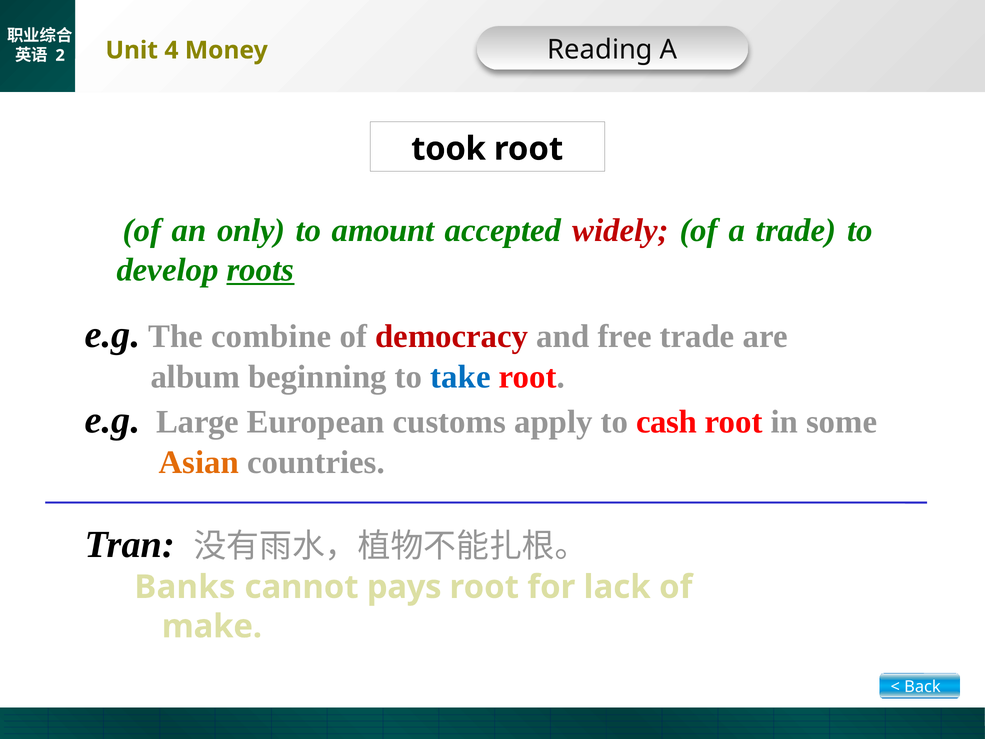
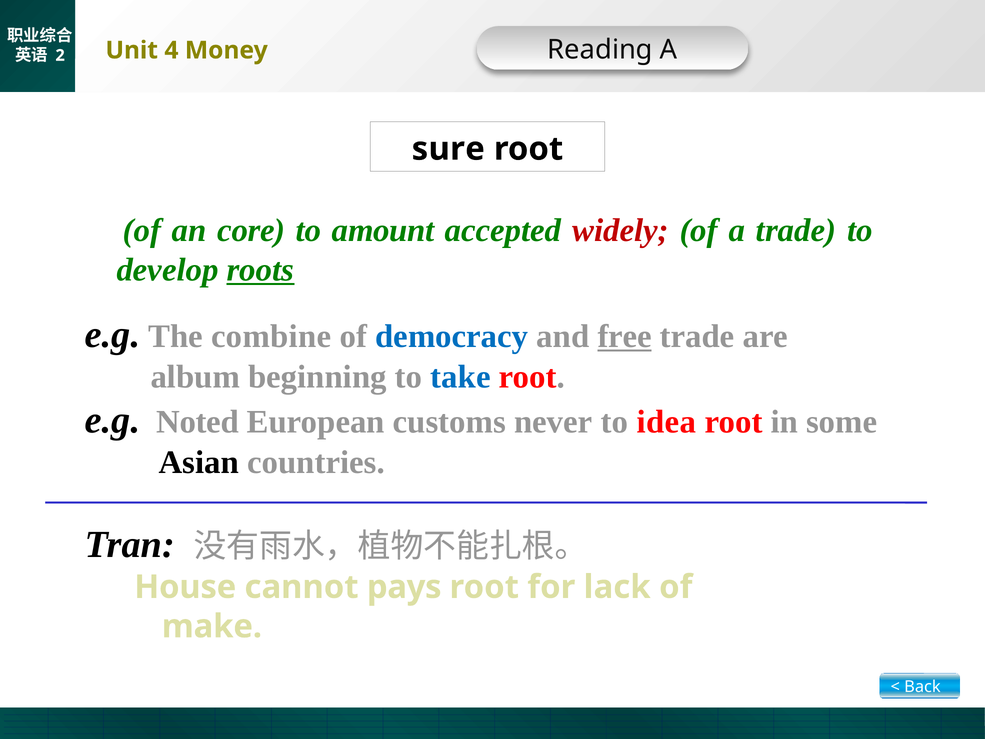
took: took -> sure (448, 149)
only: only -> core (251, 230)
democracy colour: red -> blue (452, 336)
free underline: none -> present (625, 336)
Large: Large -> Noted (198, 422)
apply: apply -> never (553, 422)
cash: cash -> idea (666, 422)
Asian colour: orange -> black (199, 462)
Banks: Banks -> House (185, 587)
